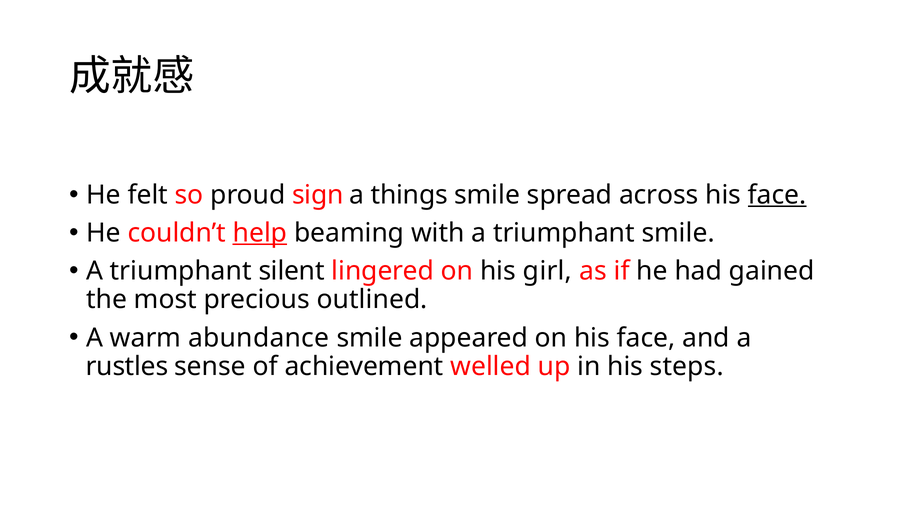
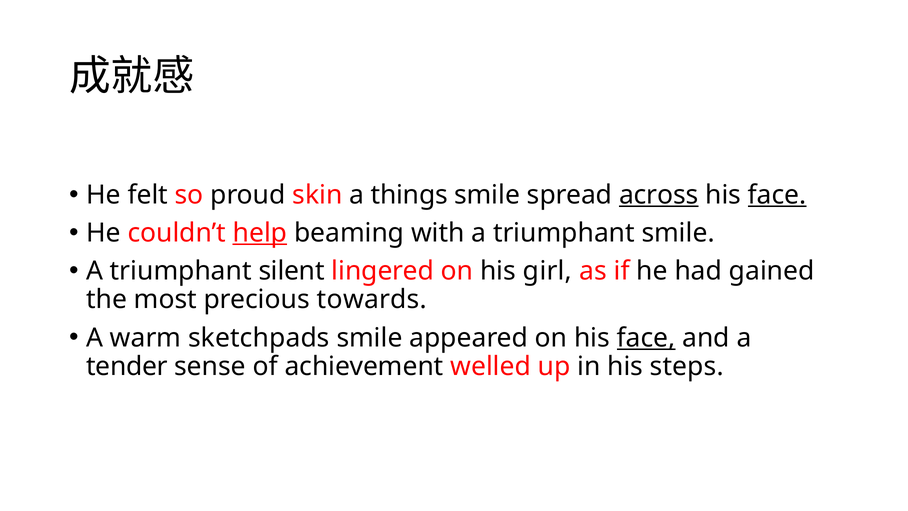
sign: sign -> skin (318, 195)
across underline: none -> present (659, 195)
outlined: outlined -> towards (372, 300)
abundance: abundance -> sketchpads (259, 338)
face underline: none -> present (646, 338)
rustles: rustles -> tender (127, 366)
